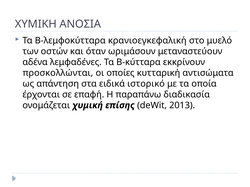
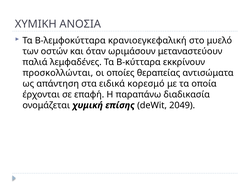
αδένα: αδένα -> παλιά (35, 62)
κυτταρική: κυτταρική -> θεραπείας (159, 73)
ιστορικό: ιστορικό -> κορεσμό (146, 84)
2013: 2013 -> 2049 (182, 106)
